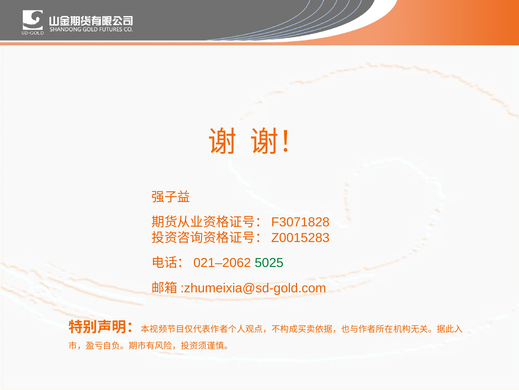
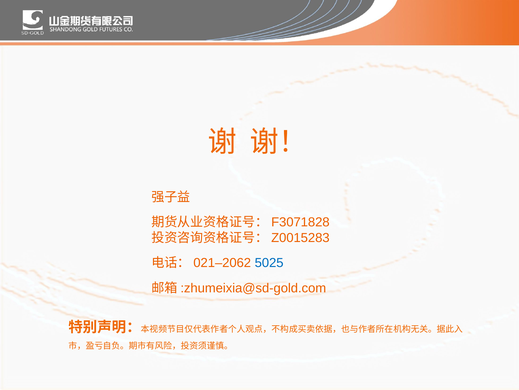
5025 colour: green -> blue (269, 262)
